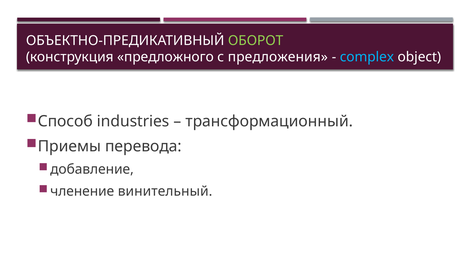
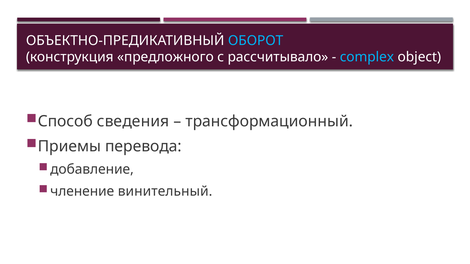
ОБОРОТ colour: light green -> light blue (256, 41)
предложения: предложения -> рассчитывало (278, 57)
industries: industries -> сведения (133, 121)
